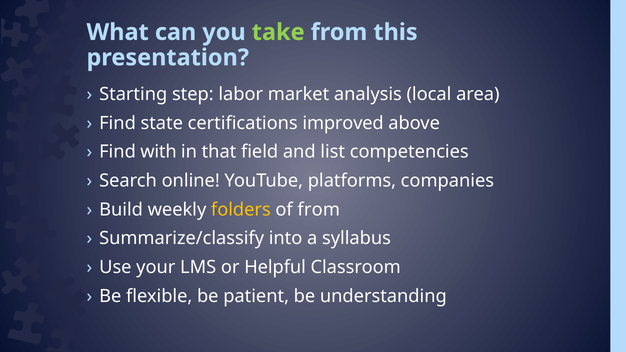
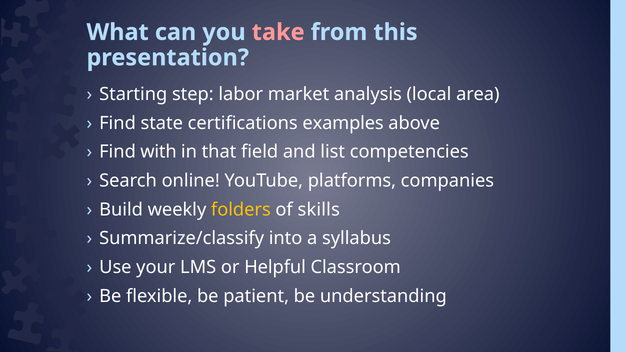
take colour: light green -> pink (278, 32)
improved: improved -> examples (343, 123)
of from: from -> skills (319, 210)
